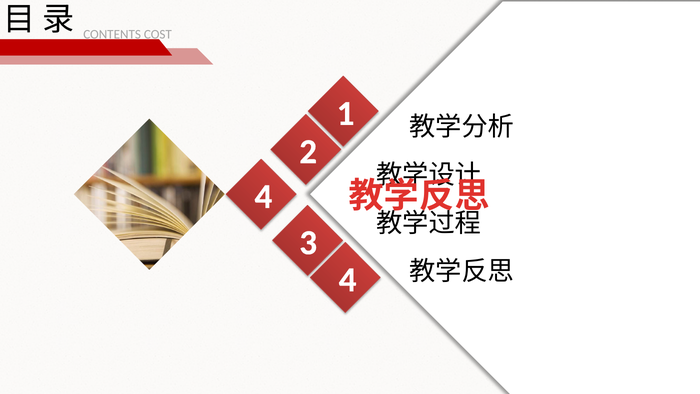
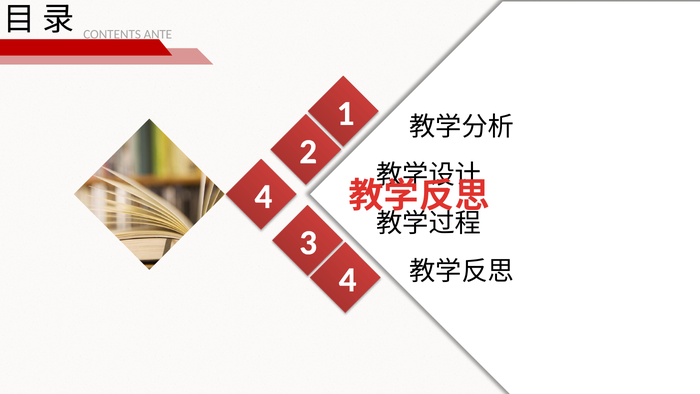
COST: COST -> ANTE (158, 34)
